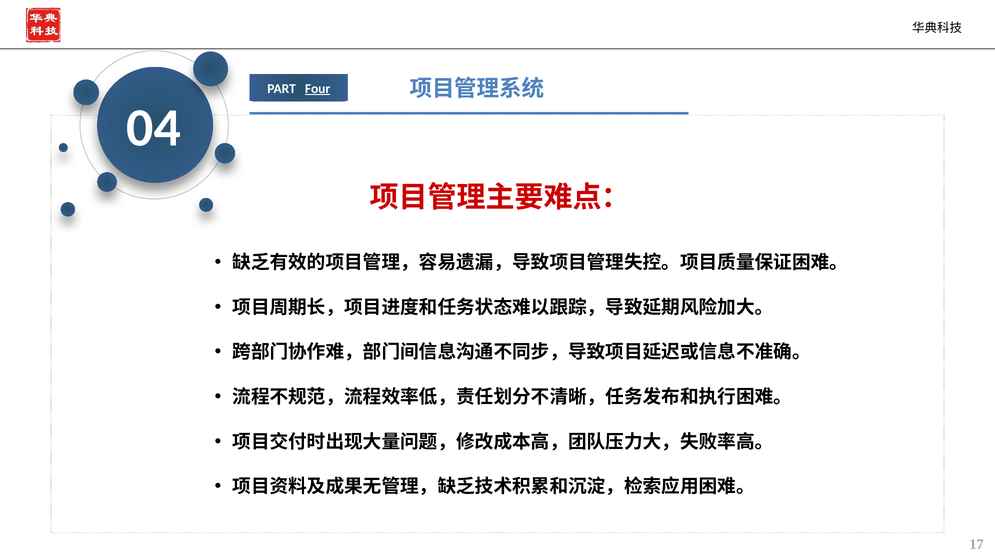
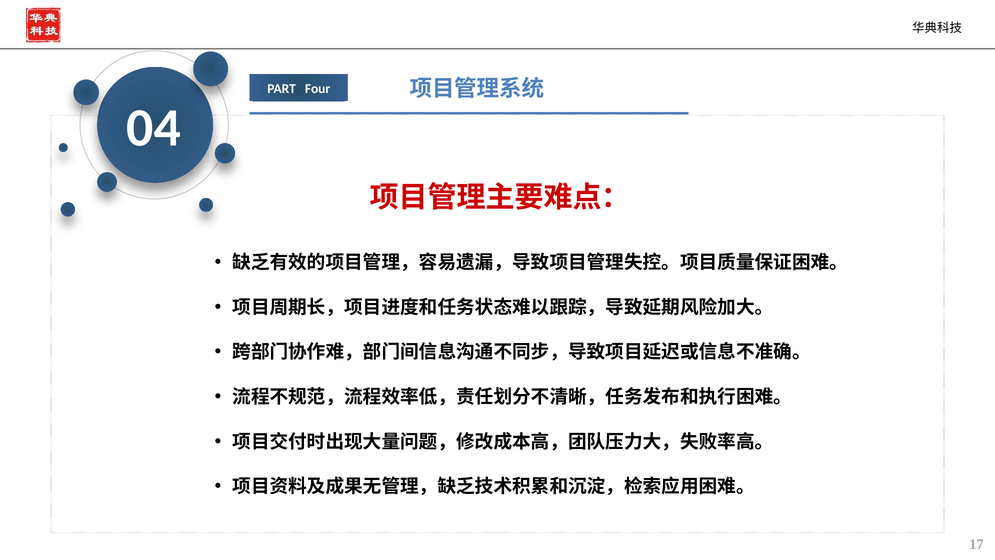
Four underline: present -> none (318, 89)
